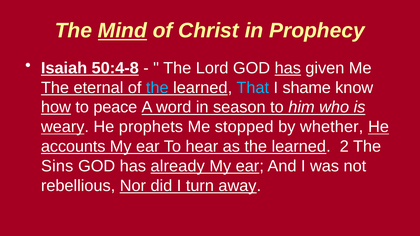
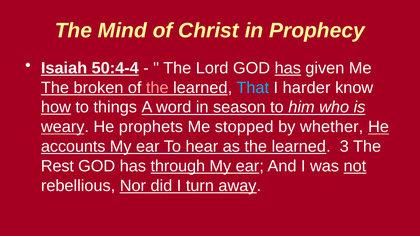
Mind underline: present -> none (122, 31)
50:4-8: 50:4-8 -> 50:4-4 (115, 68)
eternal: eternal -> broken (98, 88)
the colour: light blue -> pink (157, 88)
shame: shame -> harder (307, 88)
peace: peace -> things (115, 107)
2: 2 -> 3 (344, 147)
Sins: Sins -> Rest (57, 166)
already: already -> through (178, 166)
not underline: none -> present (355, 166)
